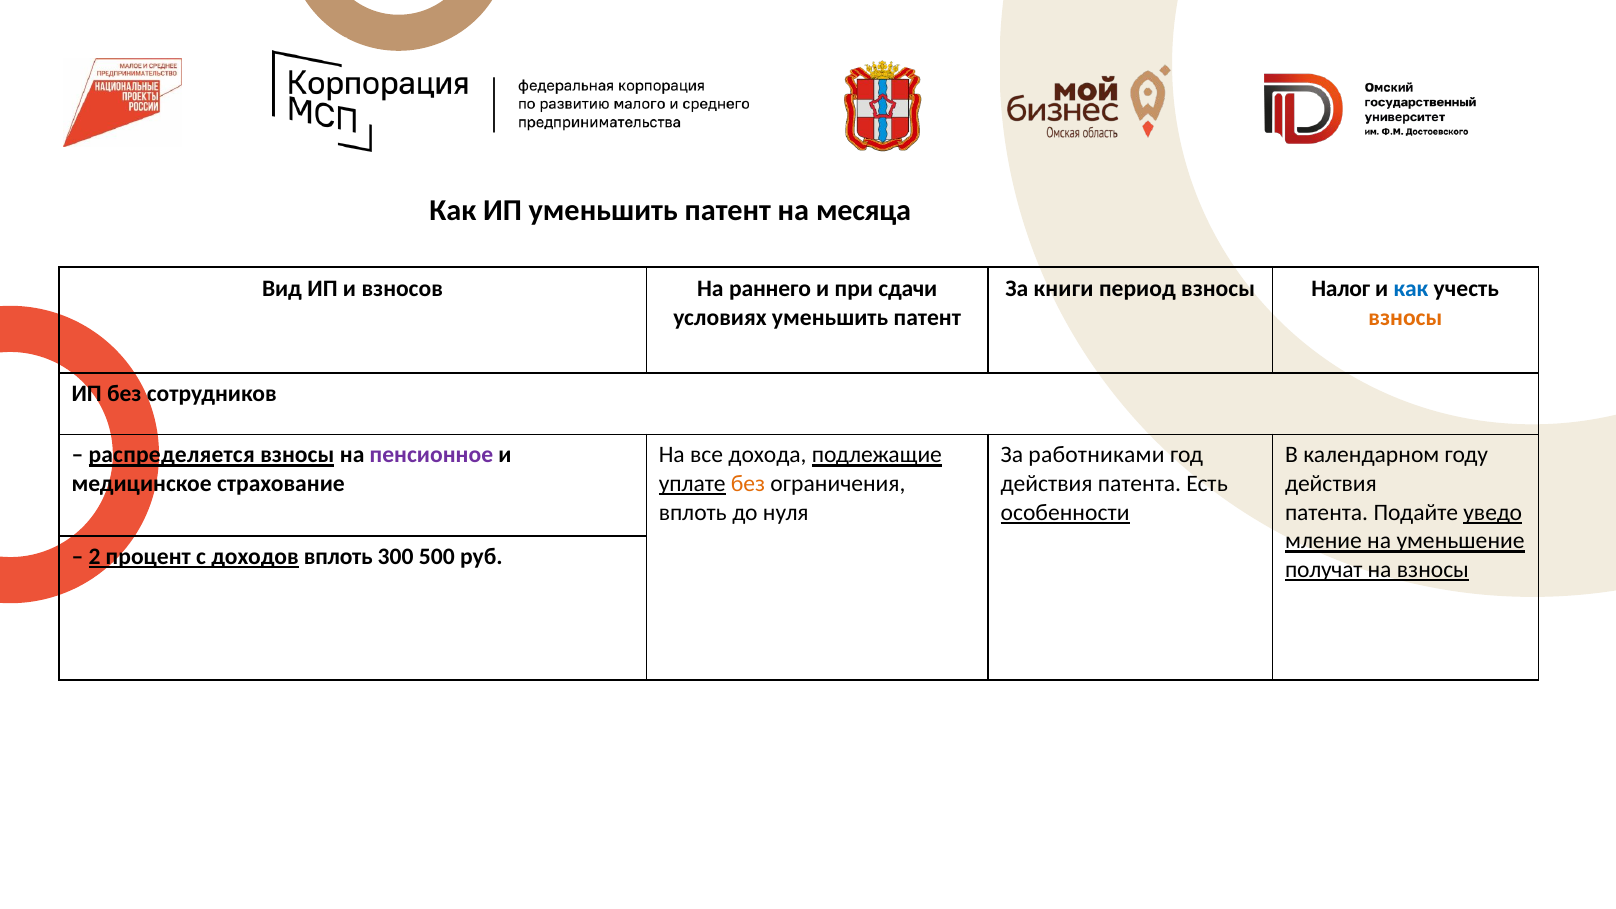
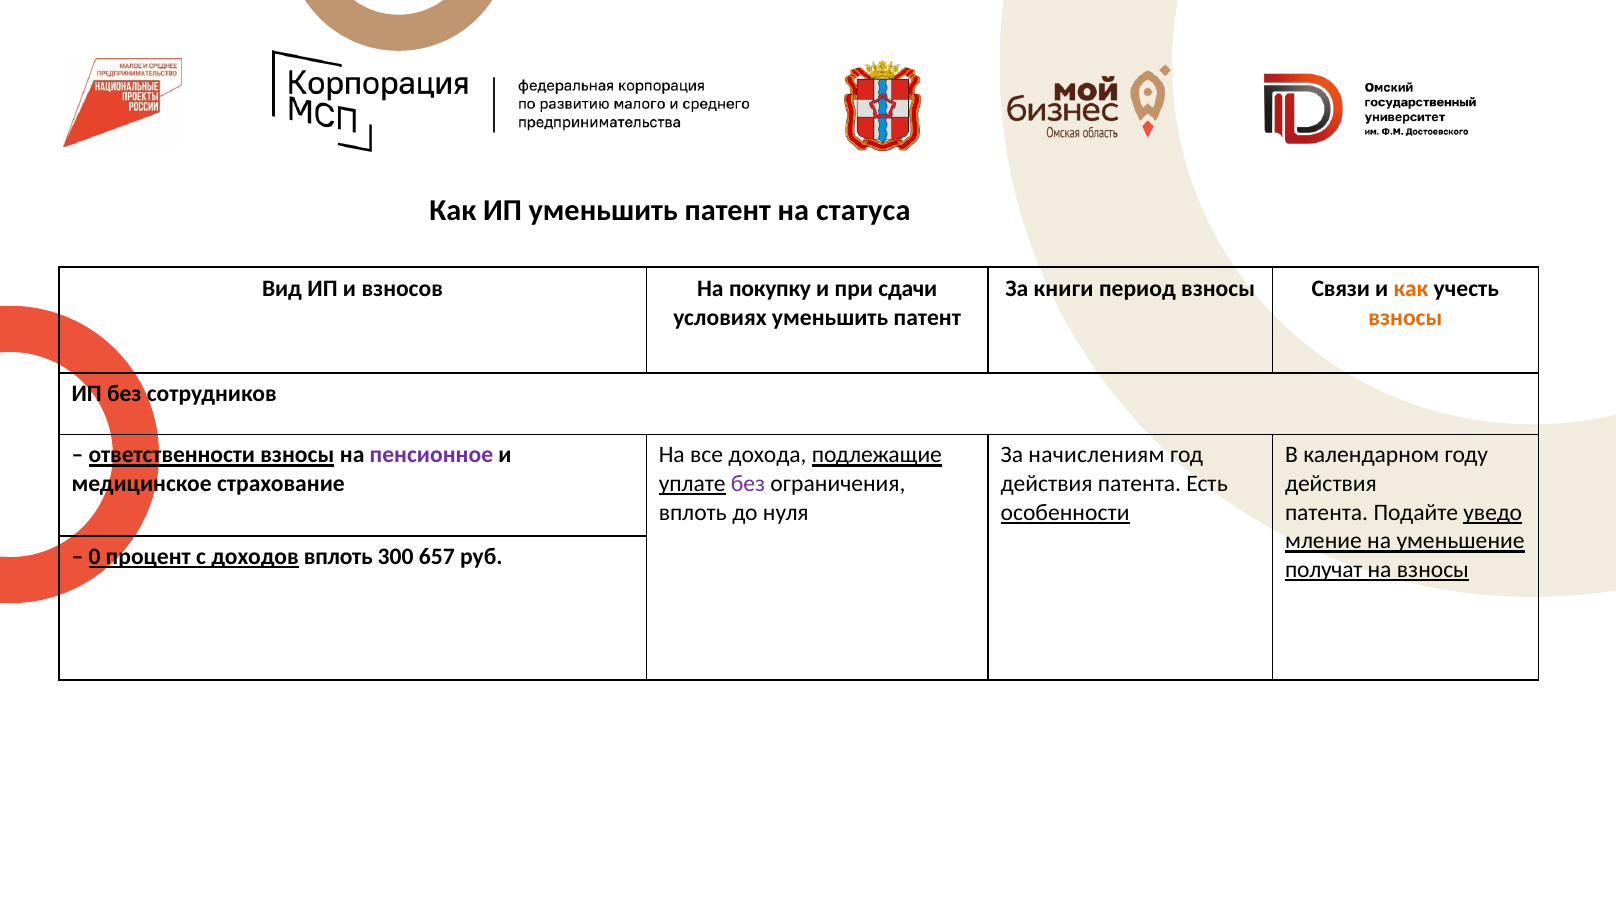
месяца: месяца -> статуса (863, 211)
раннего: раннего -> покупку (770, 289)
Налог: Налог -> Связи (1341, 289)
как colour: blue -> orange (1411, 289)
распределяется: распределяется -> ответственности (172, 455)
работниками: работниками -> начислениям (1097, 455)
без colour: orange -> purple (748, 484)
2: 2 -> 0 (95, 557)
500: 500 -> 657 (437, 557)
